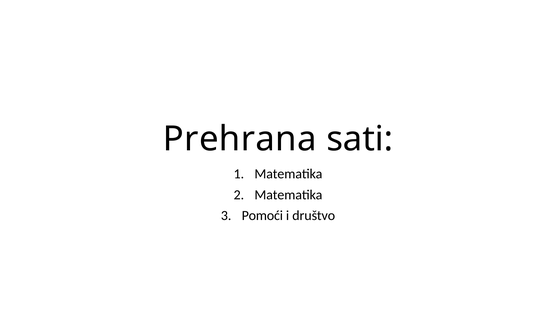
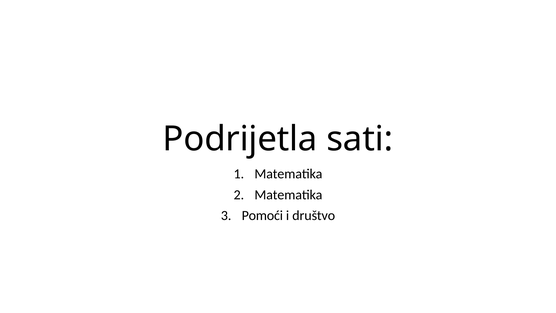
Prehrana: Prehrana -> Podrijetla (240, 139)
